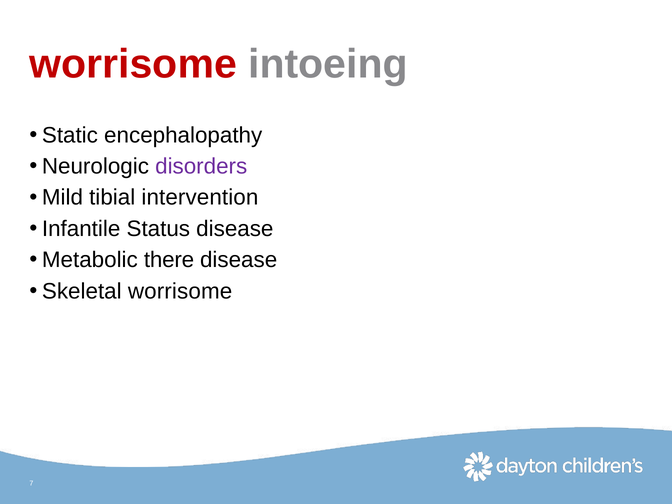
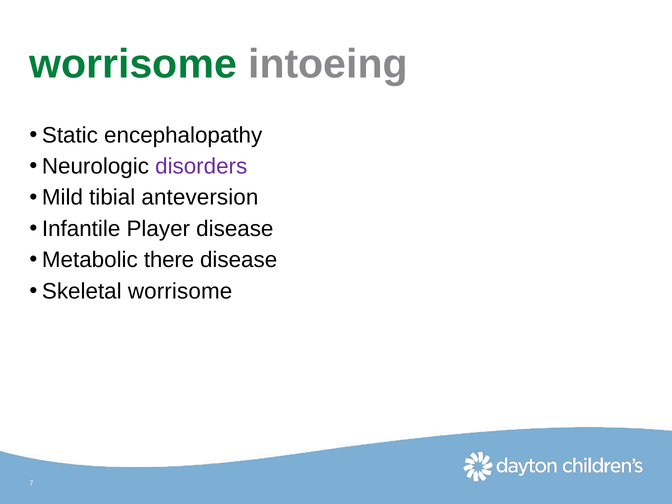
worrisome colour: red -> green (133, 64)
intervention: intervention -> anteversion (200, 198)
Status: Status -> Player (158, 229)
